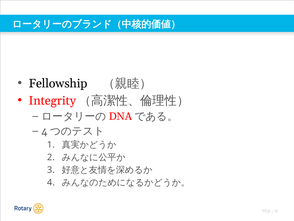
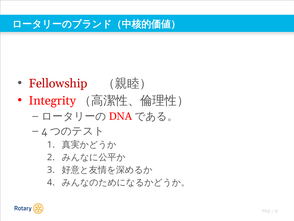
Fellowship colour: black -> red (58, 83)
